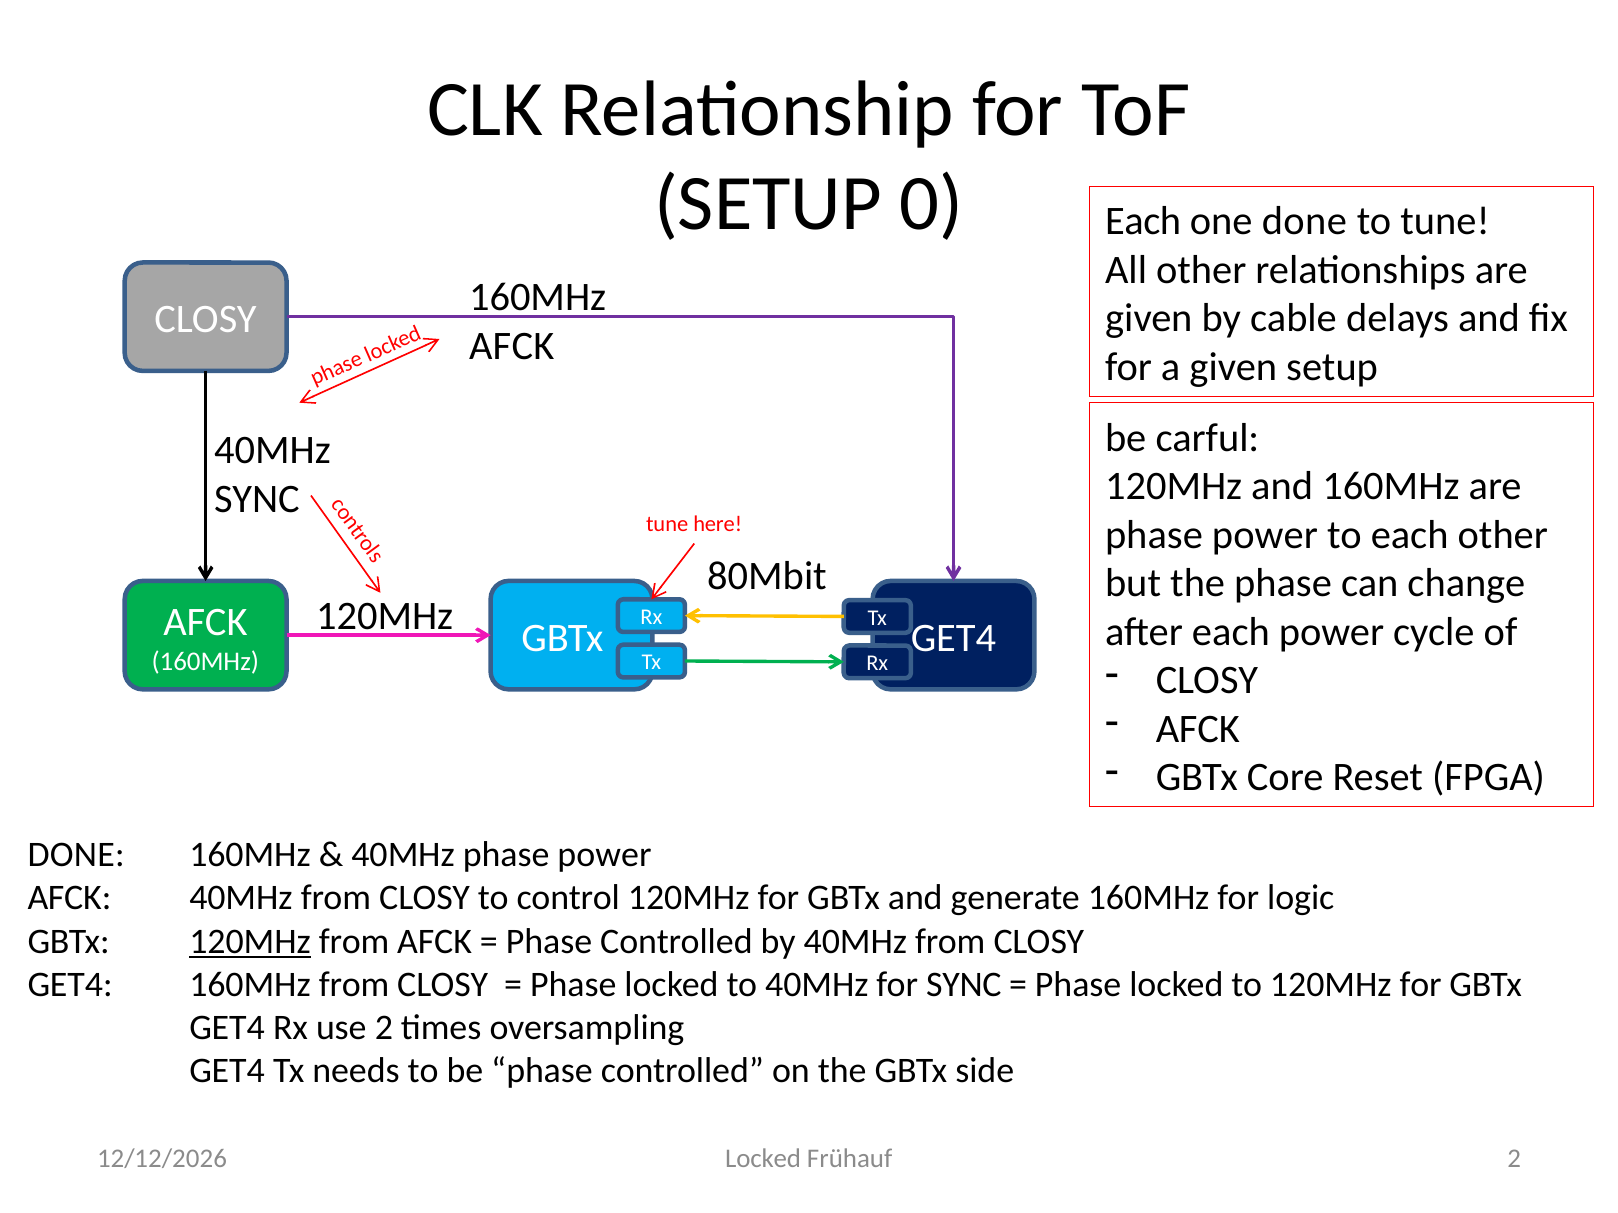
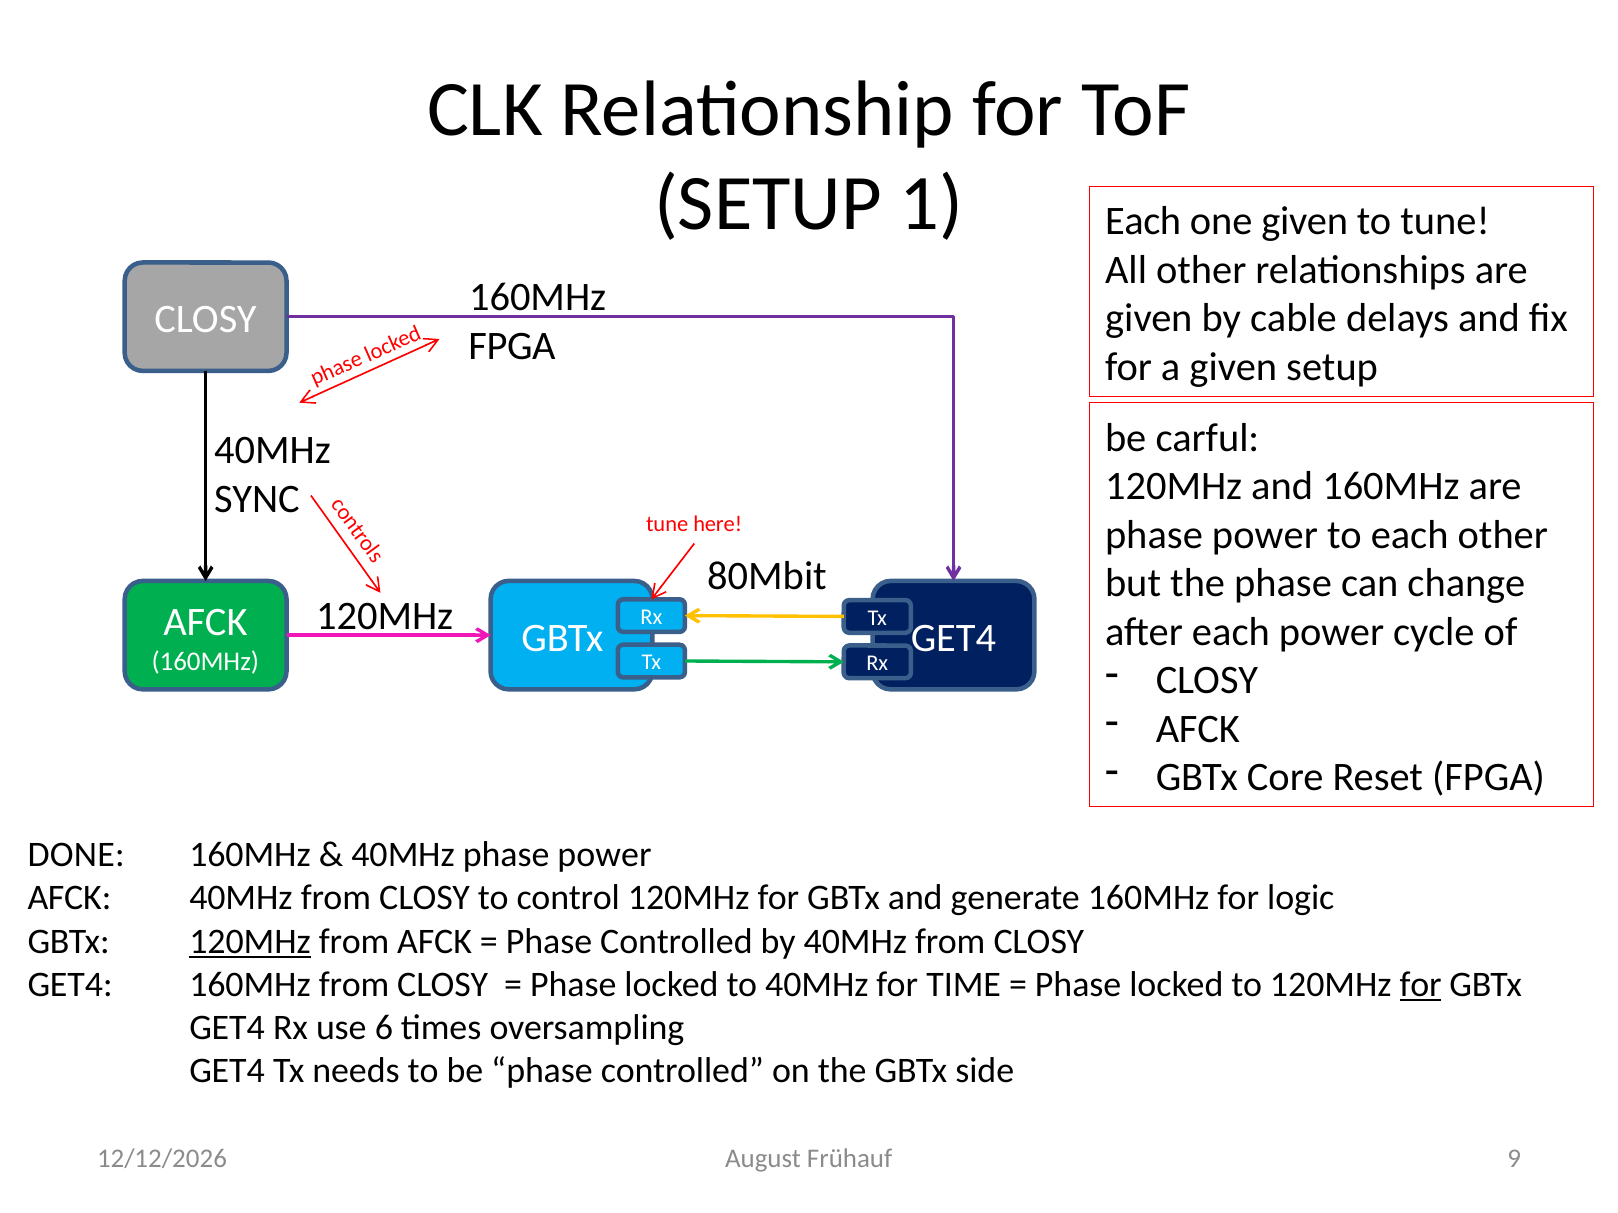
0: 0 -> 1 (932, 204)
one done: done -> given (1305, 221)
AFCK: AFCK -> FPGA (512, 346)
for SYNC: SYNC -> TIME (964, 985)
for underline: none -> present (1421, 985)
use 2: 2 -> 6 (384, 1028)
Locked: Locked -> August (763, 1159)
Frühauf 2: 2 -> 9 (1514, 1159)
